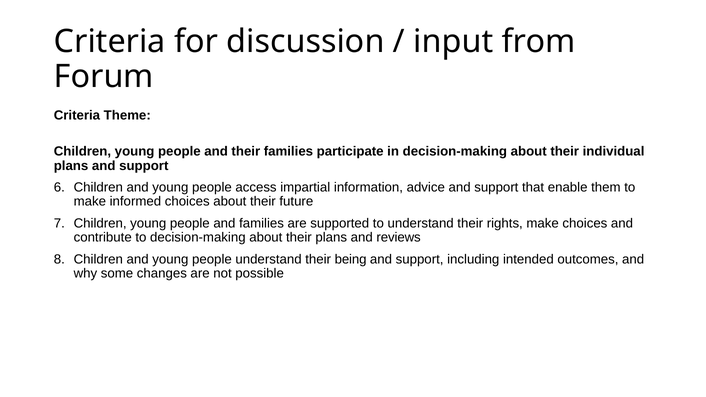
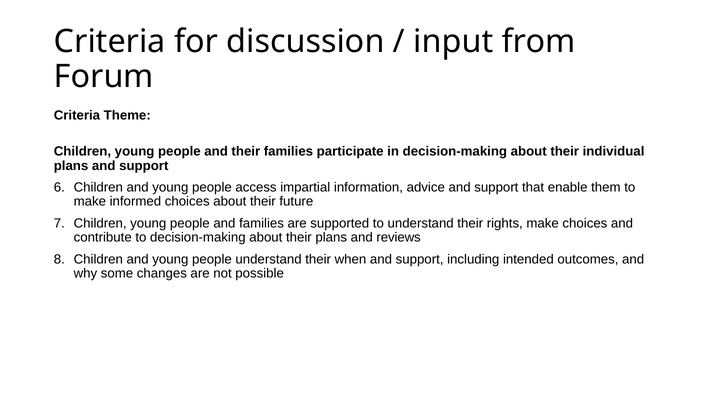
being: being -> when (351, 259)
